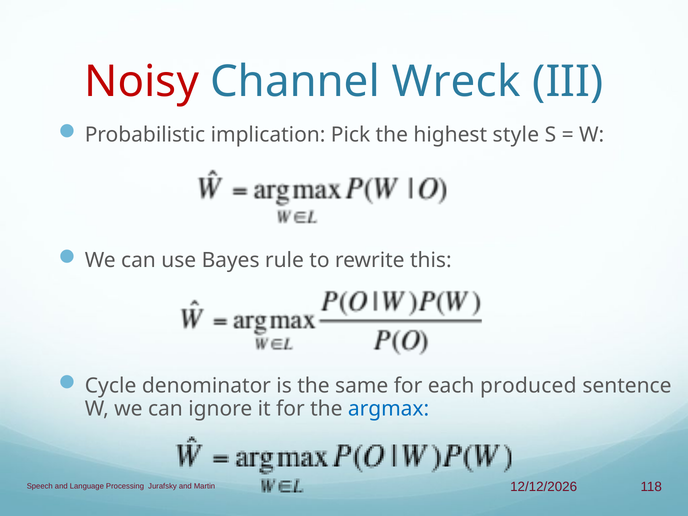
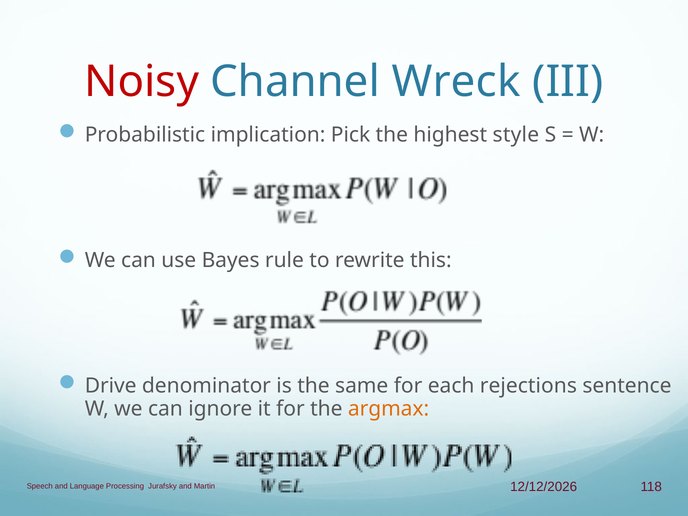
Cycle: Cycle -> Drive (111, 386)
produced: produced -> rejections (528, 386)
argmax colour: blue -> orange (389, 409)
